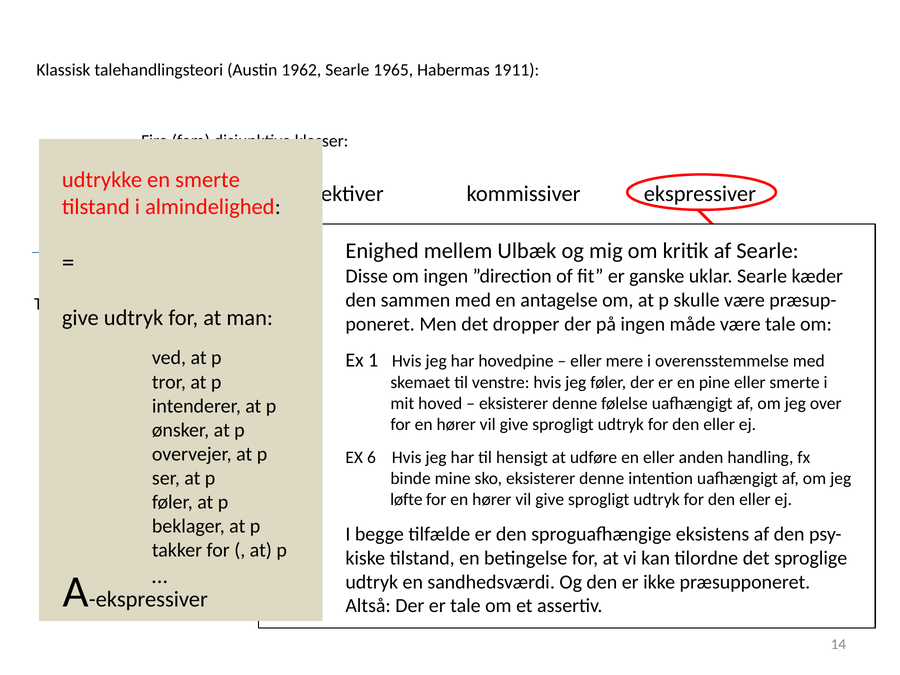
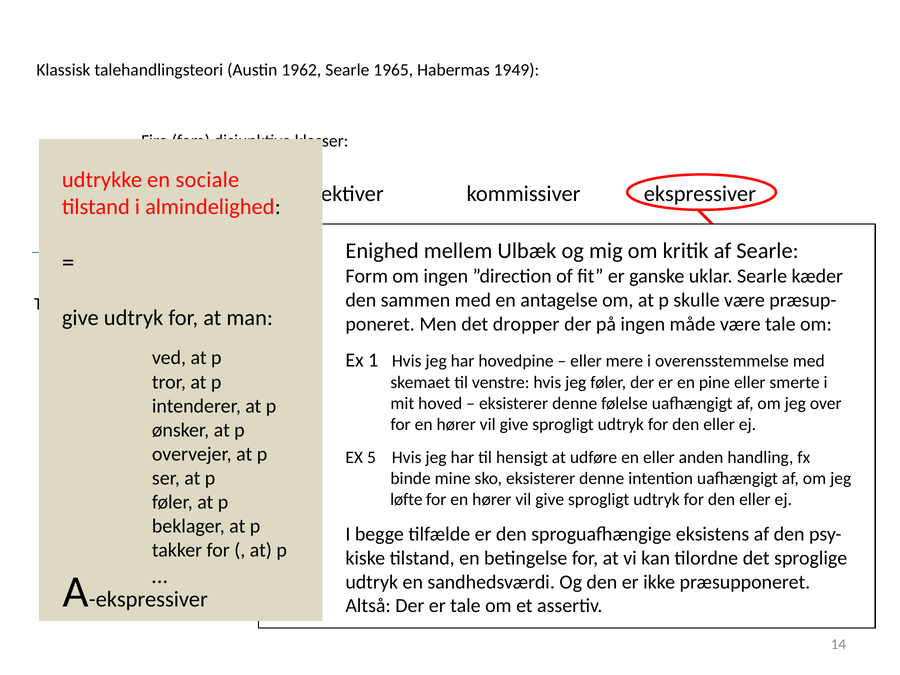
1911: 1911 -> 1949 (517, 70)
smerte: smerte -> sociale (207, 180)
Disse: Disse -> Form (367, 276)
6: 6 -> 5 (371, 457)
